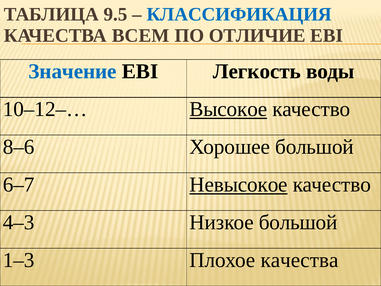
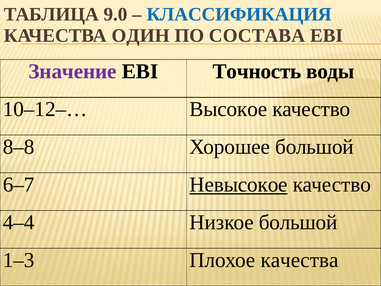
9.5: 9.5 -> 9.0 (116, 14)
ВСЕМ: ВСЕМ -> ОДИН (141, 36)
ОТЛИЧИЕ: ОТЛИЧИЕ -> СОСТАВА (257, 36)
Значение colour: blue -> purple (72, 71)
Легкость: Легкость -> Точность (257, 71)
Высокое underline: present -> none (228, 109)
8–6: 8–6 -> 8–8 (19, 147)
4–3: 4–3 -> 4–4 (19, 222)
